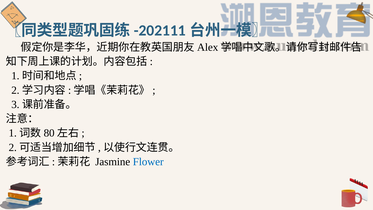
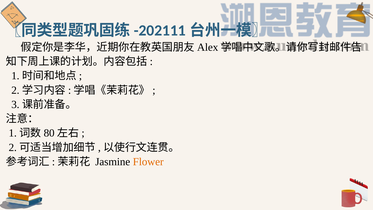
Flower colour: blue -> orange (148, 162)
